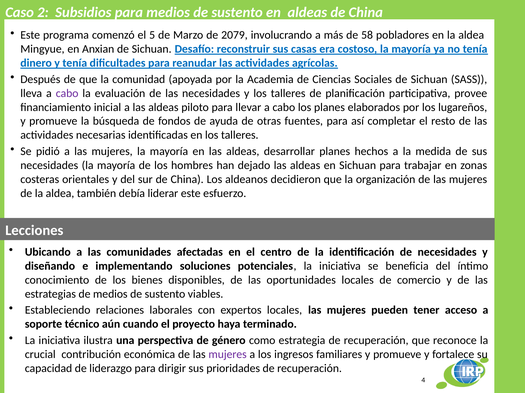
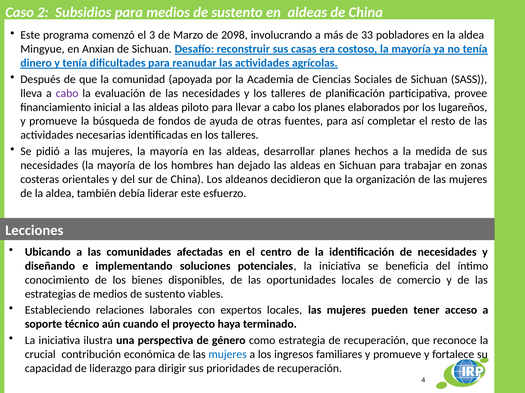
5: 5 -> 3 (152, 35)
2079: 2079 -> 2098 (234, 35)
58: 58 -> 33 (367, 35)
mujeres colour: purple -> blue (228, 355)
